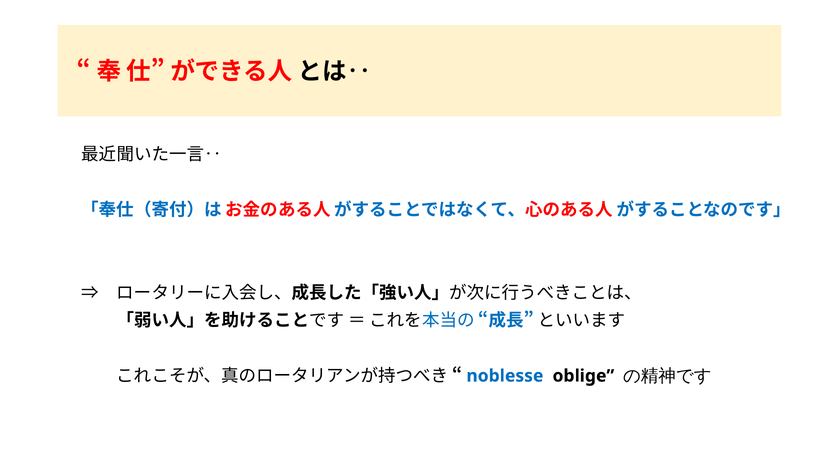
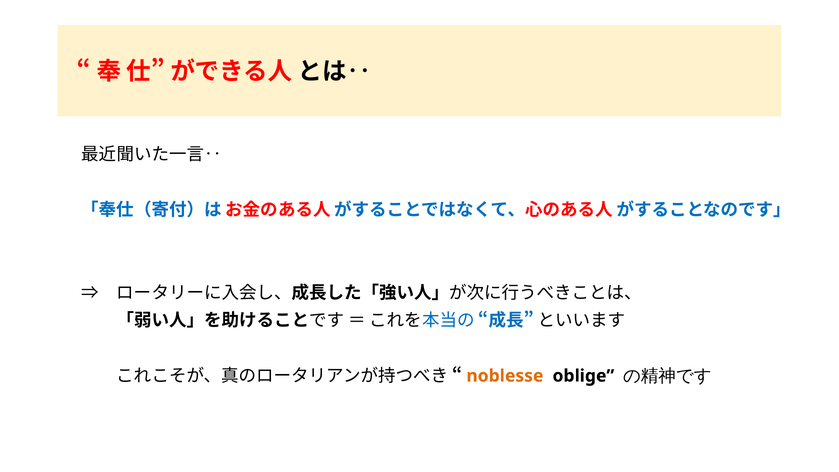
noblesse colour: blue -> orange (505, 376)
